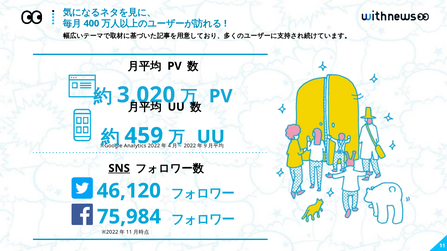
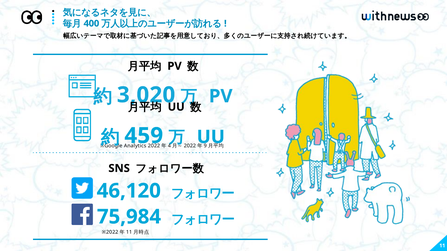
SNS underline: present -> none (119, 169)
